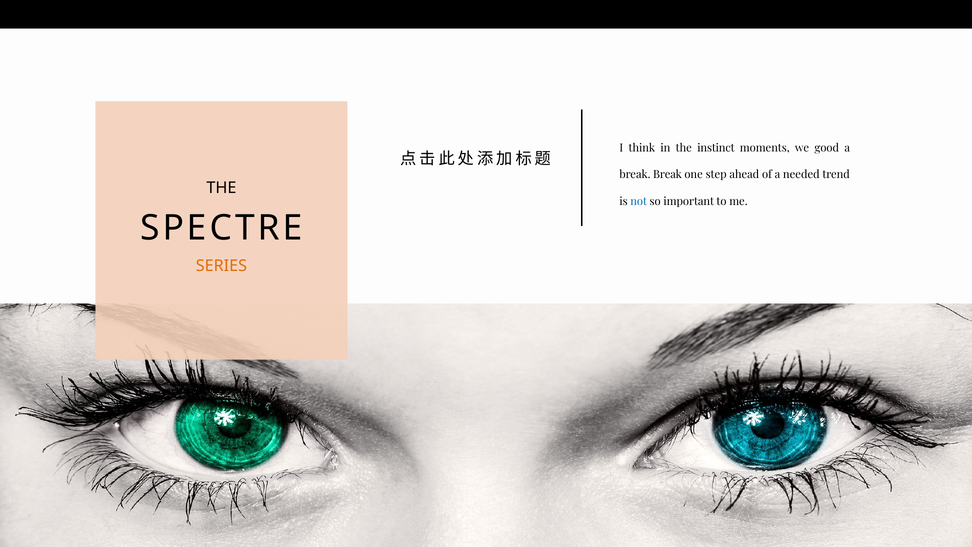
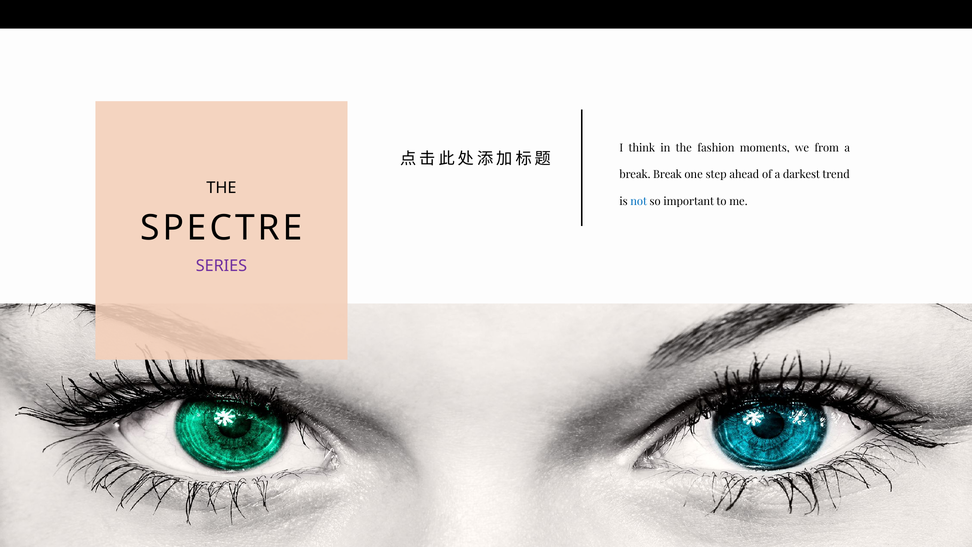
instinct: instinct -> fashion (716, 148)
good: good -> from (827, 148)
needed: needed -> darkest (801, 175)
SERIES colour: orange -> purple (221, 266)
